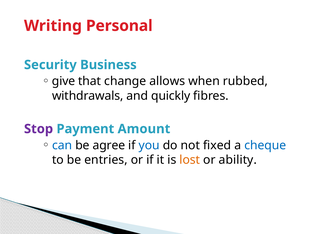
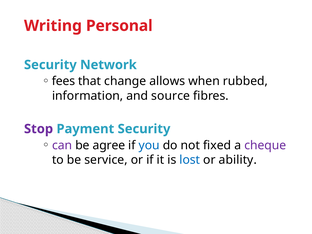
Business: Business -> Network (108, 65)
give: give -> fees (64, 81)
withdrawals: withdrawals -> information (88, 96)
quickly: quickly -> source (171, 96)
Payment Amount: Amount -> Security (144, 129)
can colour: blue -> purple (62, 145)
cheque colour: blue -> purple (265, 145)
entries: entries -> service (106, 160)
lost colour: orange -> blue (190, 160)
